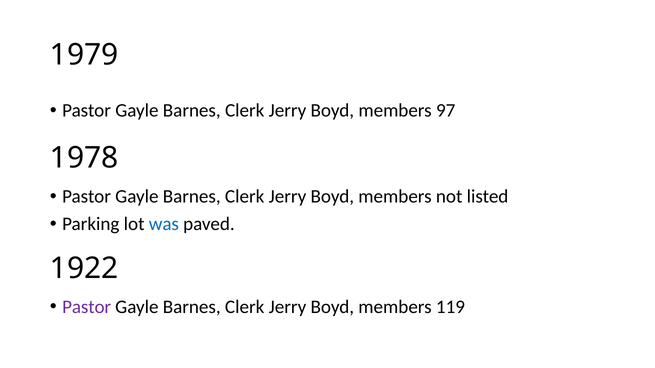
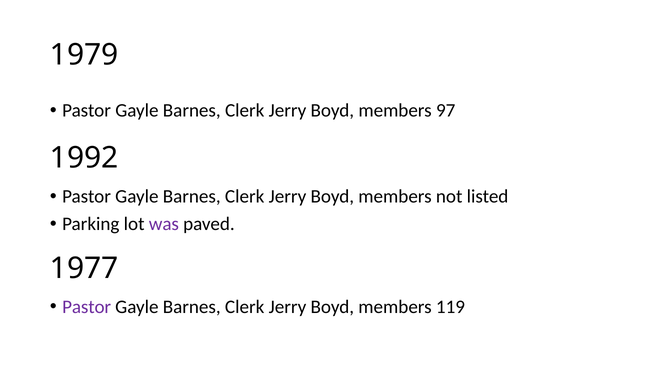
1978: 1978 -> 1992 (84, 158)
was colour: blue -> purple (164, 224)
1922: 1922 -> 1977 (84, 269)
